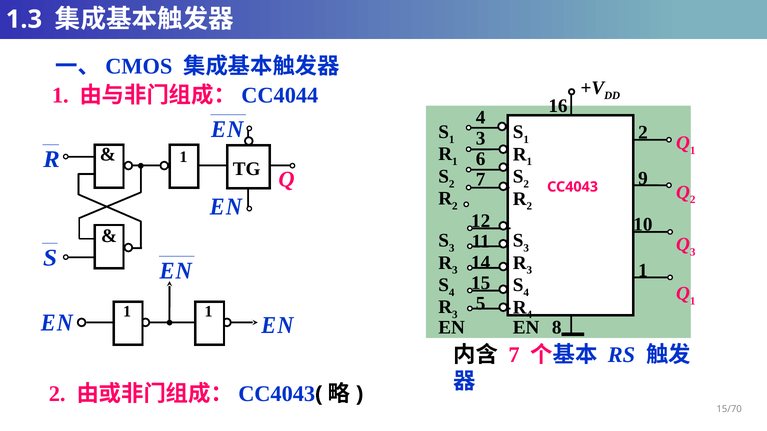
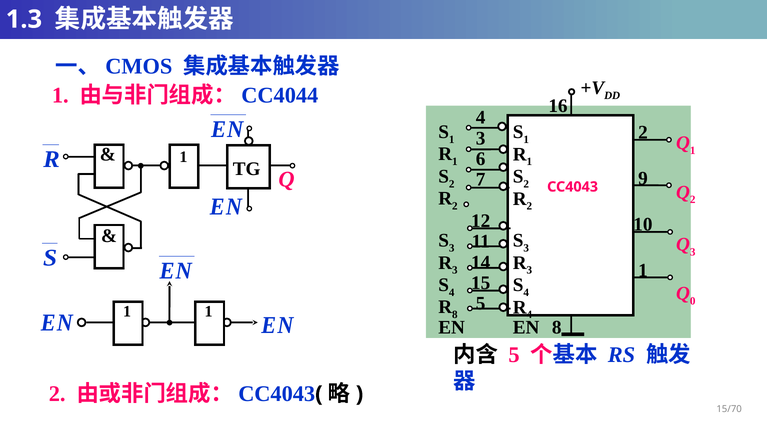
1: 1 -> 0 (693, 301)
3: 3 -> 8 (455, 315)
7: 7 -> 5 (514, 355)
